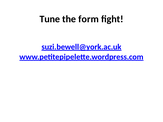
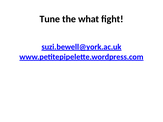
form: form -> what (89, 19)
